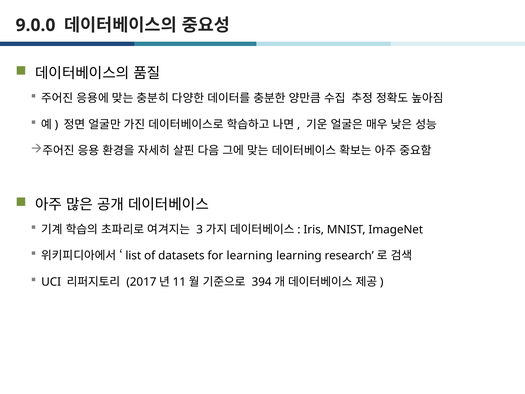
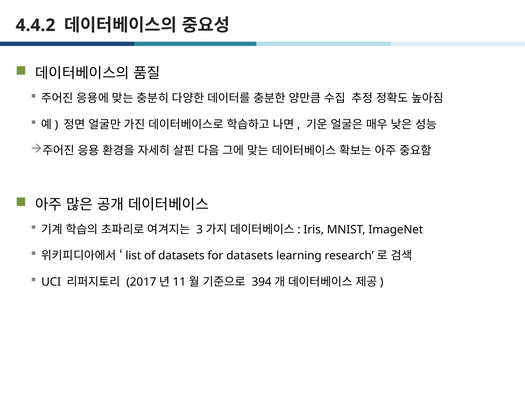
9.0.0: 9.0.0 -> 4.4.2 (35, 25)
for learning: learning -> datasets (250, 256)
